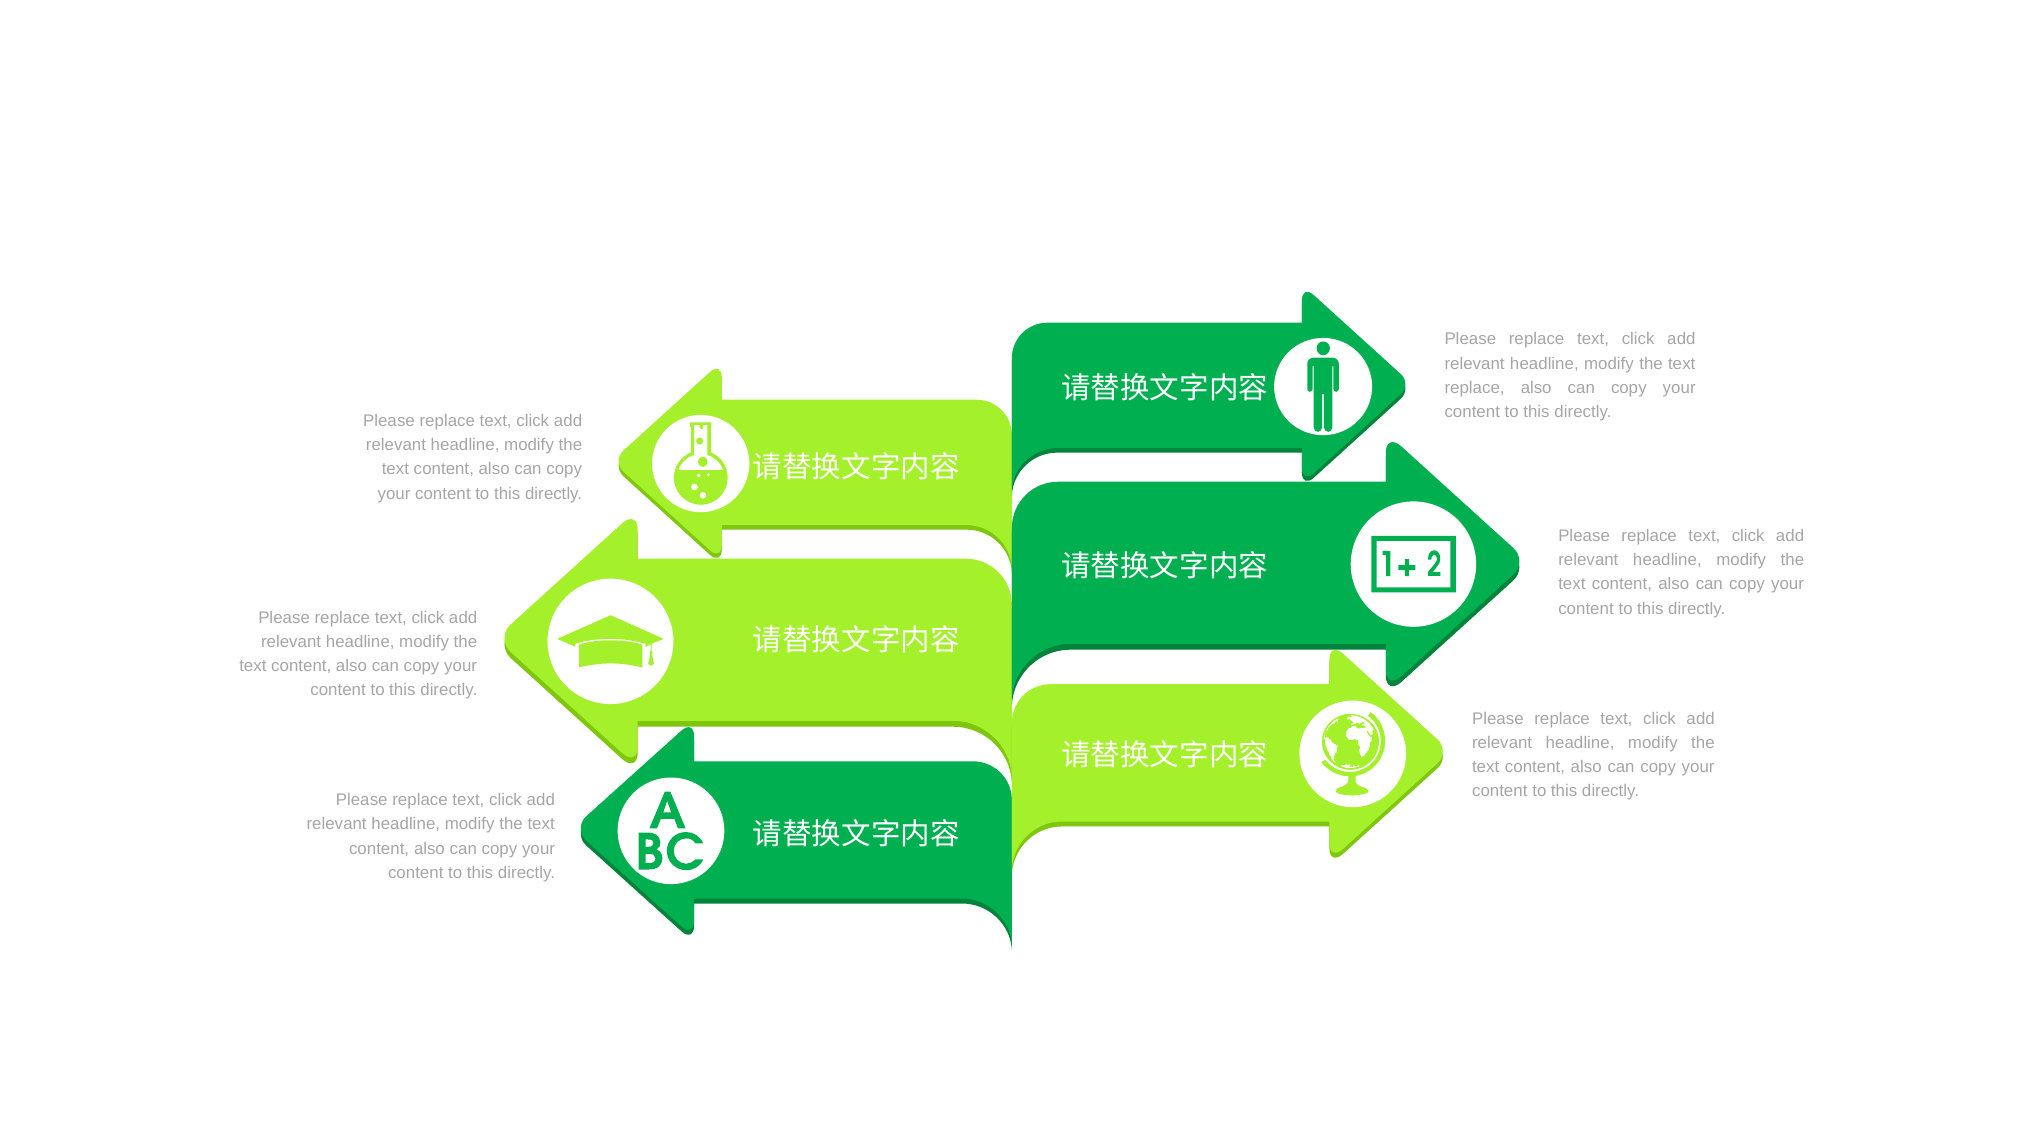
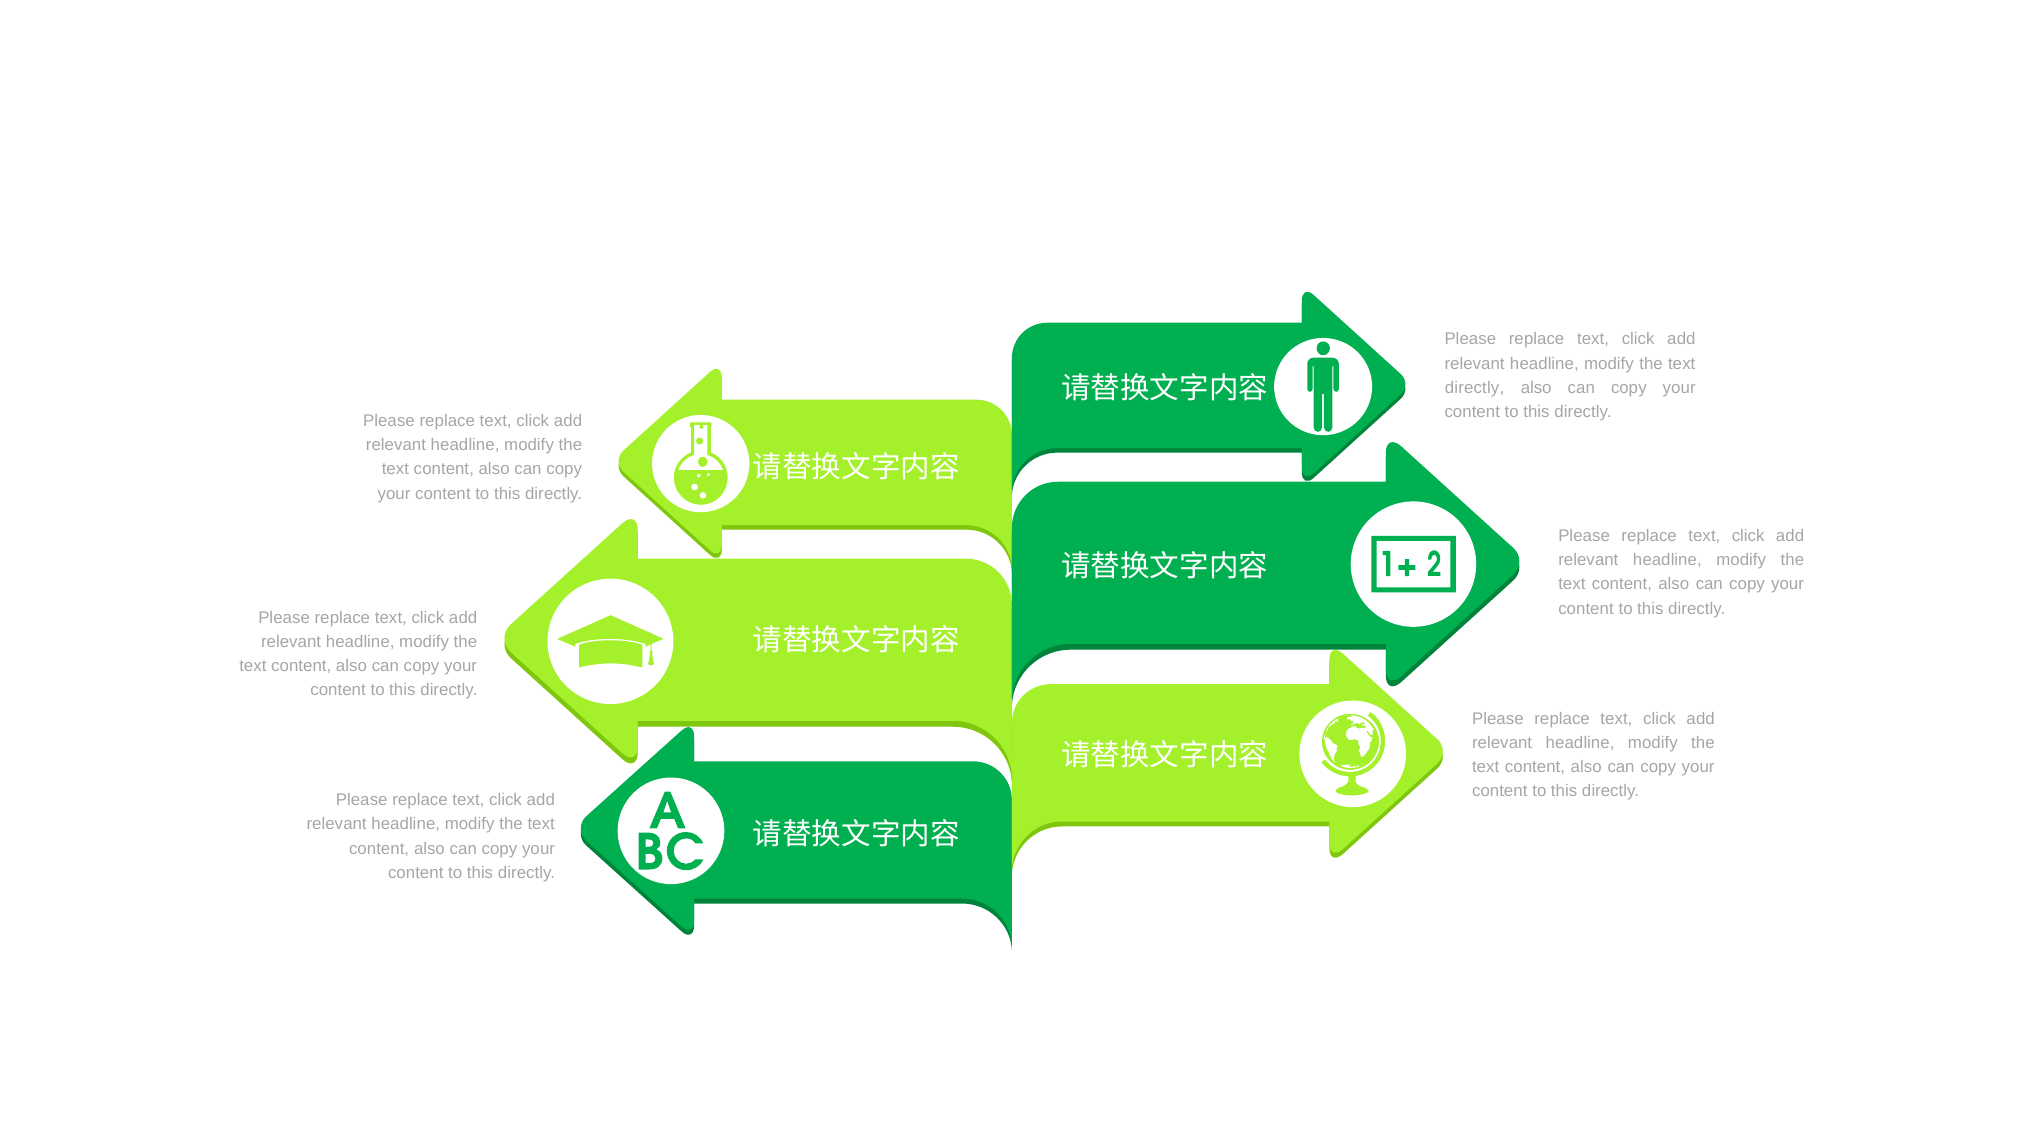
replace: replace -> directly (1474, 388)
